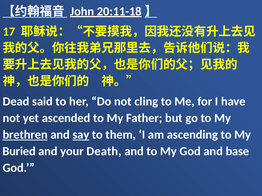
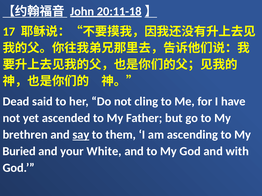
brethren underline: present -> none (25, 135)
Death: Death -> White (104, 152)
base: base -> with (237, 152)
